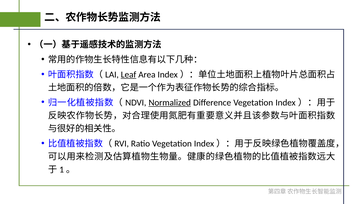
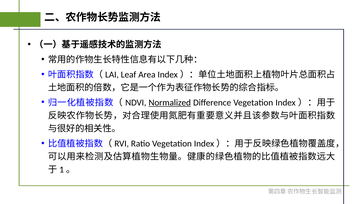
Leaf underline: present -> none (129, 75)
